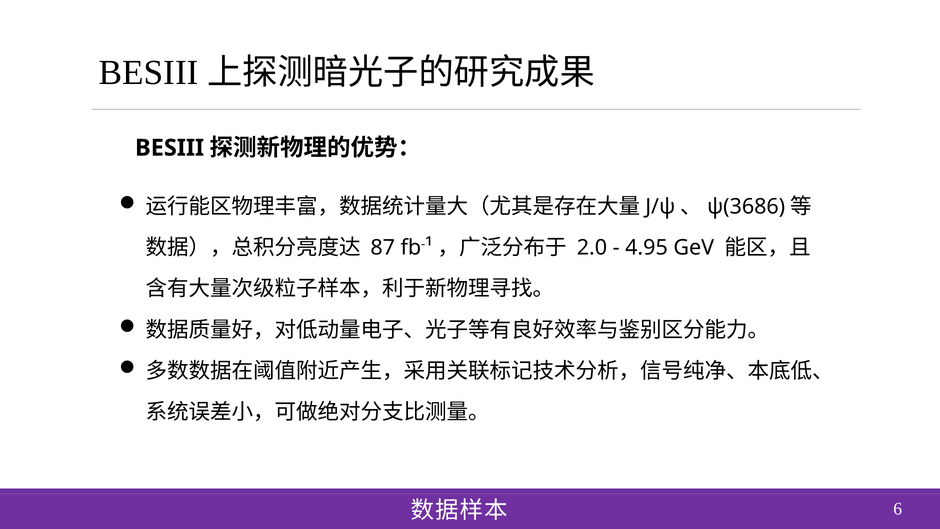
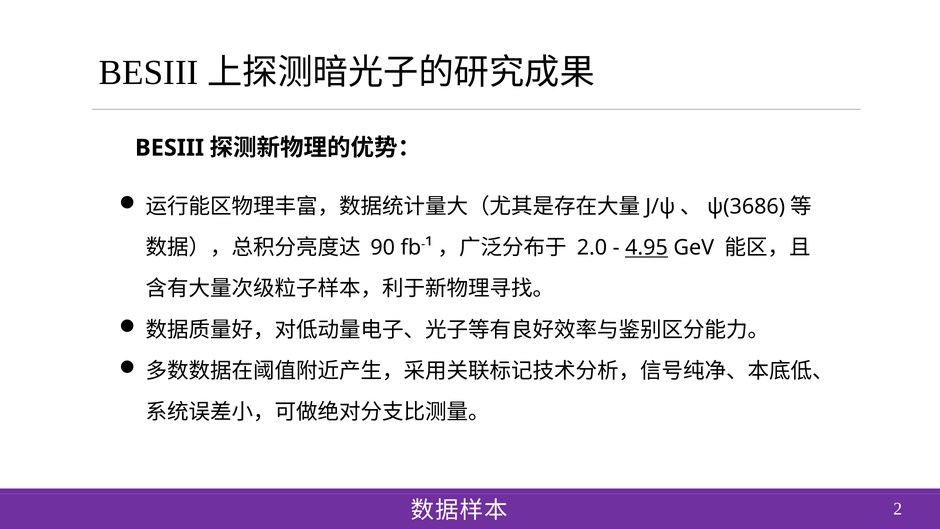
87: 87 -> 90 (383, 248)
4.95 underline: none -> present (647, 248)
6: 6 -> 2 (898, 509)
